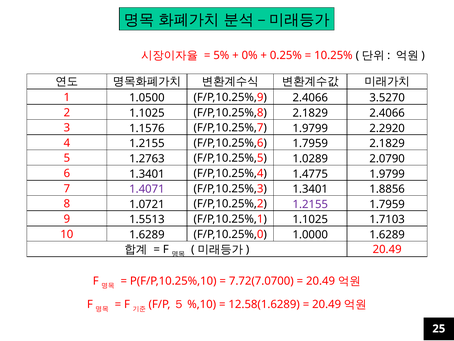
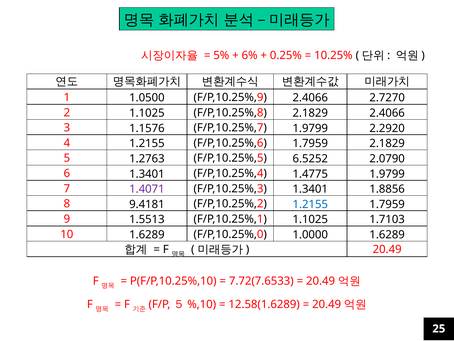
0%: 0% -> 6% (250, 55)
3.5270: 3.5270 -> 2.7270 (387, 98)
1.0289: 1.0289 -> 6.5252 (310, 158)
1.0721: 1.0721 -> 9.4181 (147, 204)
1.2155 colour: purple -> blue (310, 204)
7.72(7.0700: 7.72(7.0700 -> 7.72(7.6533 (261, 281)
